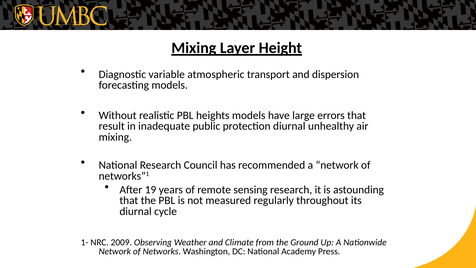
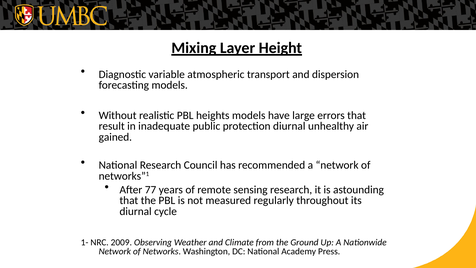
mixing: mixing -> gained (115, 137)
19: 19 -> 77 (151, 190)
